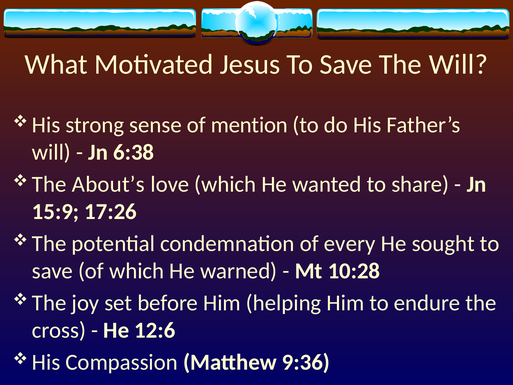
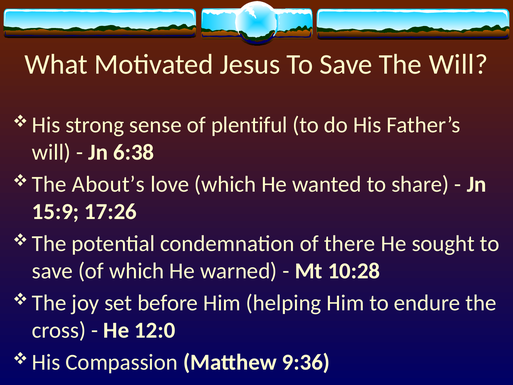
mention: mention -> plentiful (249, 125)
every: every -> there (350, 243)
12:6: 12:6 -> 12:0 (155, 330)
